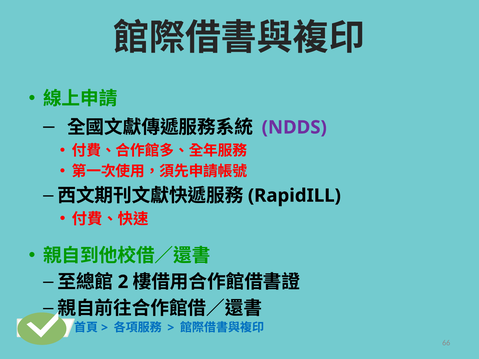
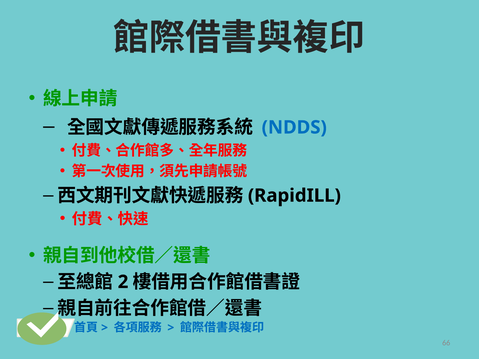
NDDS colour: purple -> blue (294, 127)
